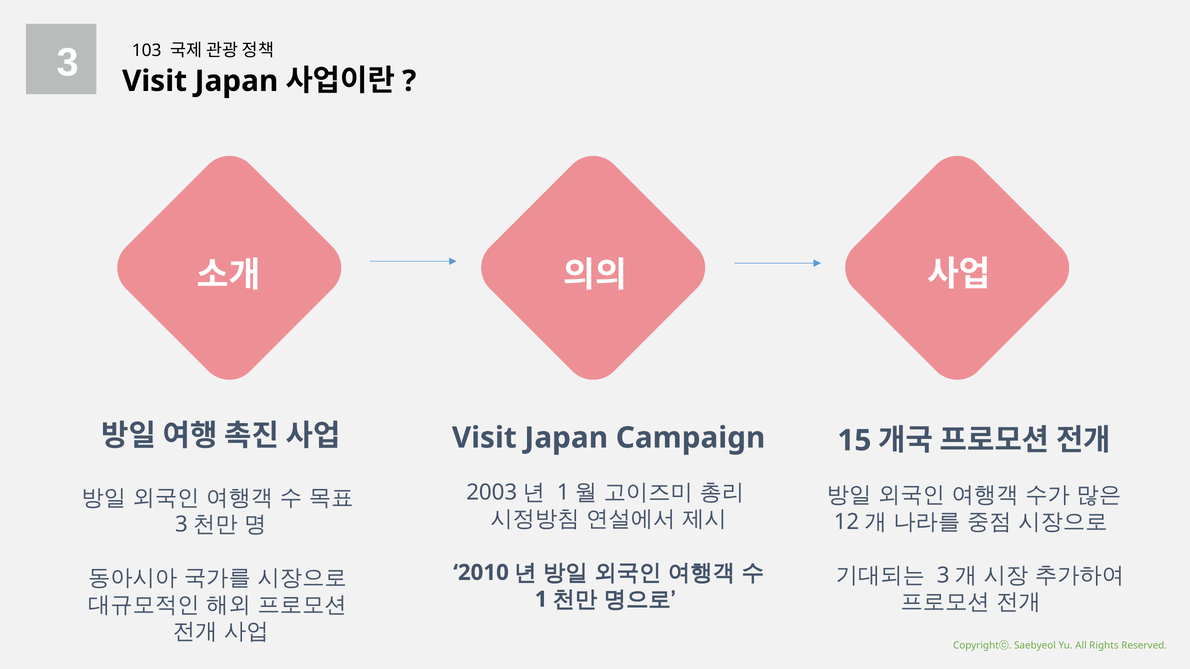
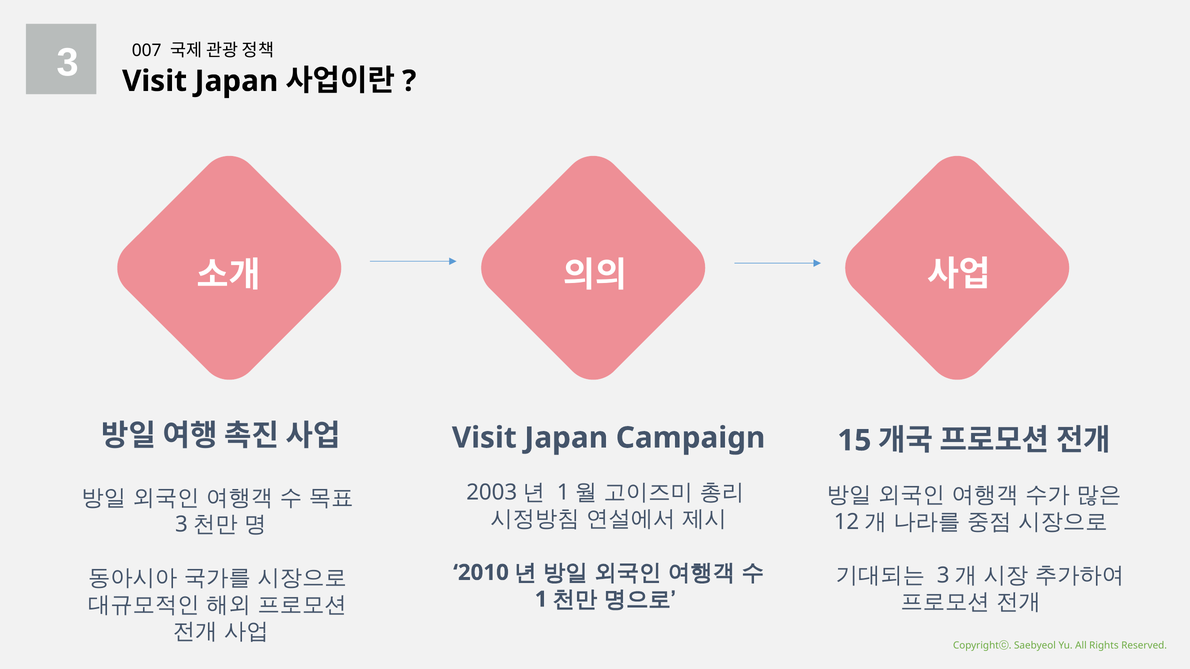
103: 103 -> 007 (147, 50)
